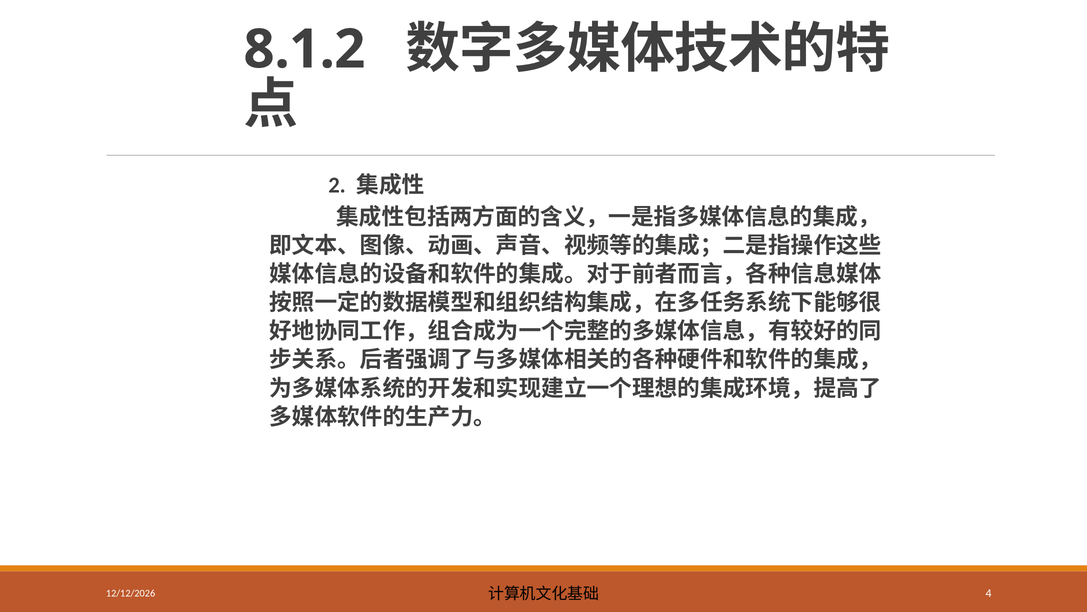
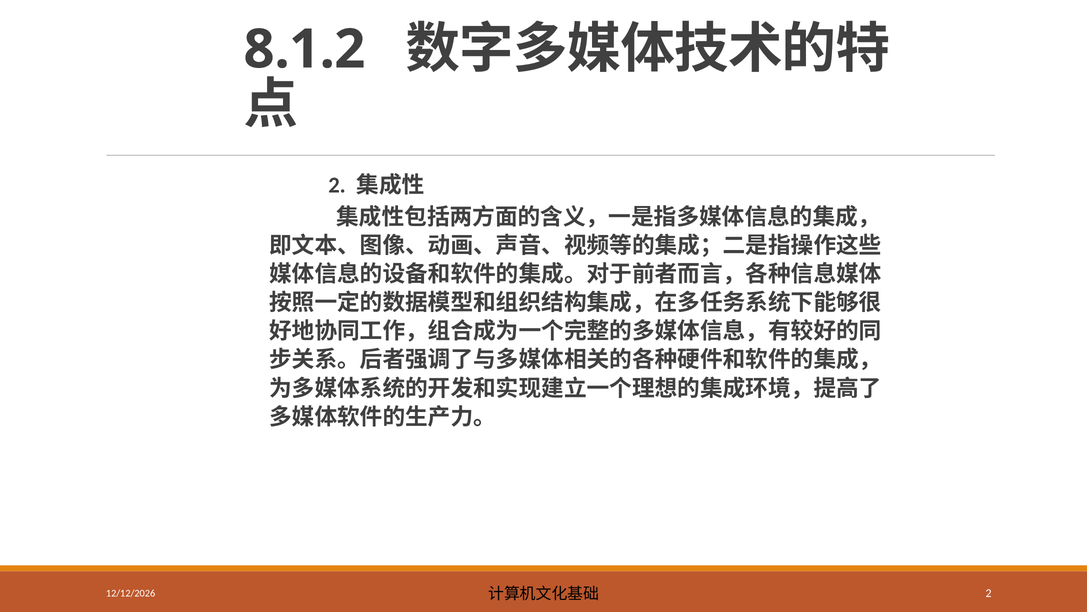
4: 4 -> 2 (989, 593)
